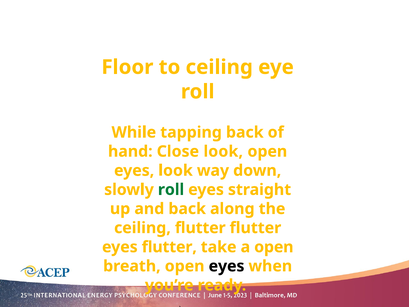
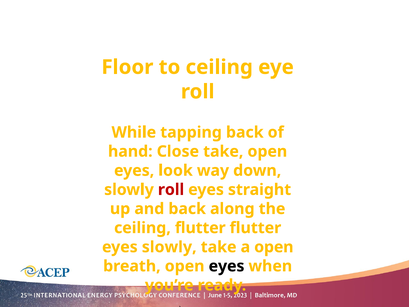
Close look: look -> take (223, 151)
roll colour: green -> red (171, 190)
eyes flutter: flutter -> slowly (169, 247)
